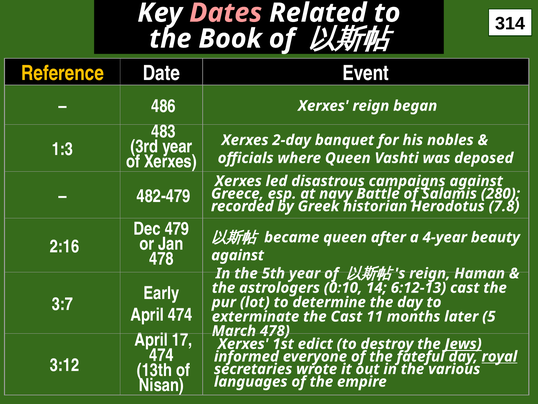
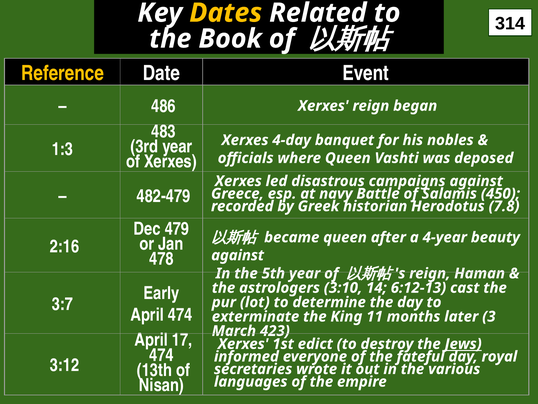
Dates colour: pink -> yellow (226, 13)
2-day: 2-day -> 4-day (292, 140)
280: 280 -> 450 (500, 193)
0:10: 0:10 -> 3:10 (343, 287)
the Cast: Cast -> King (346, 316)
5: 5 -> 3 (489, 316)
March 478: 478 -> 423 (275, 331)
royal underline: present -> none (499, 356)
